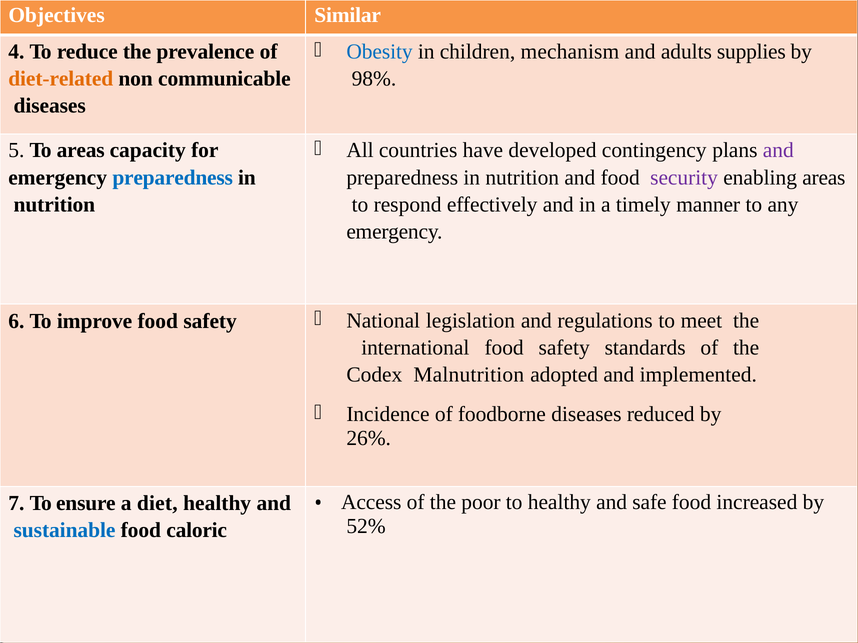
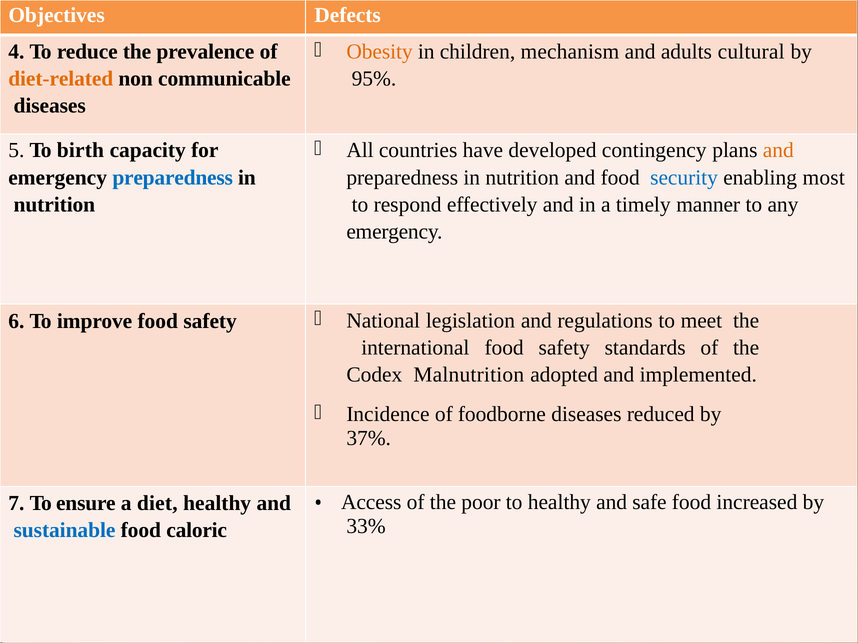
Similar: Similar -> Defects (348, 15)
Obesity colour: blue -> orange (380, 52)
supplies: supplies -> cultural (751, 52)
98%: 98% -> 95% (374, 79)
and colour: purple -> orange (778, 151)
To areas: areas -> birth (80, 151)
security colour: purple -> blue (684, 178)
enabling areas: areas -> most (824, 178)
26%: 26% -> 37% (369, 438)
52%: 52% -> 33% (366, 526)
